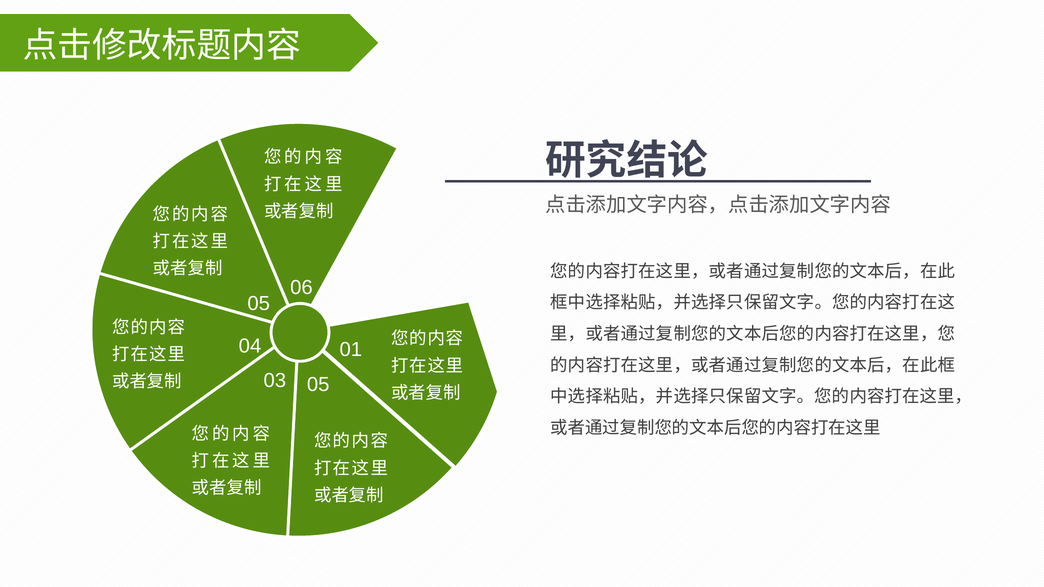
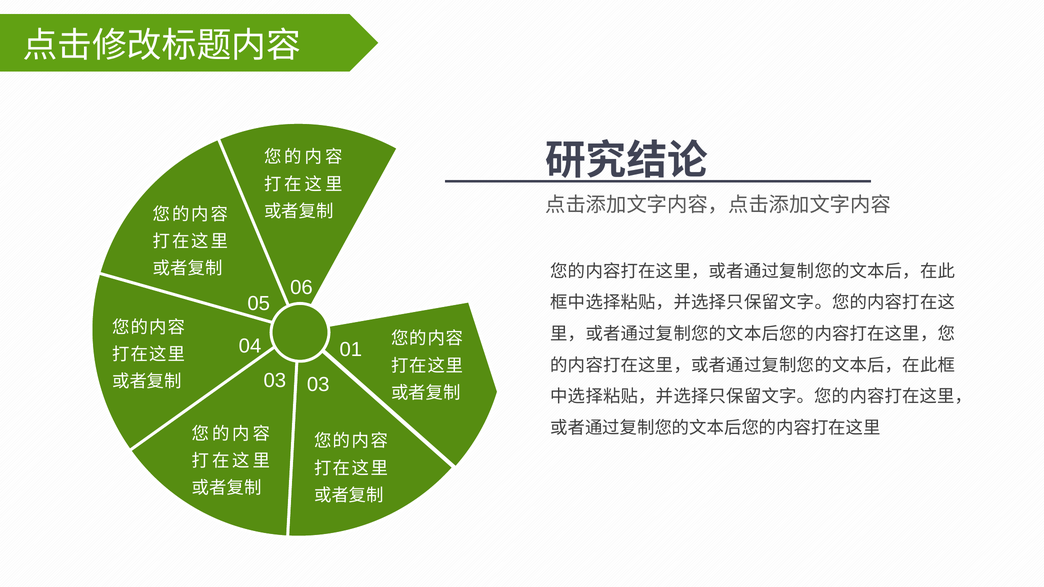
03 05: 05 -> 03 (318, 385)
